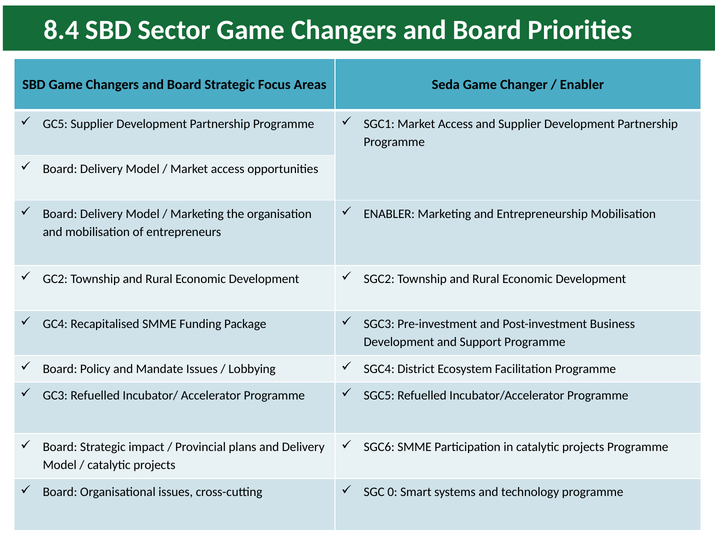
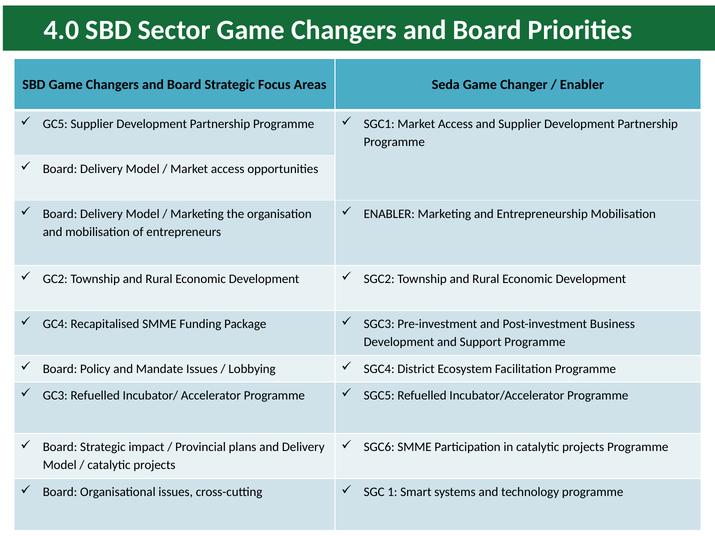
8.4: 8.4 -> 4.0 (61, 30)
0: 0 -> 1 (392, 492)
